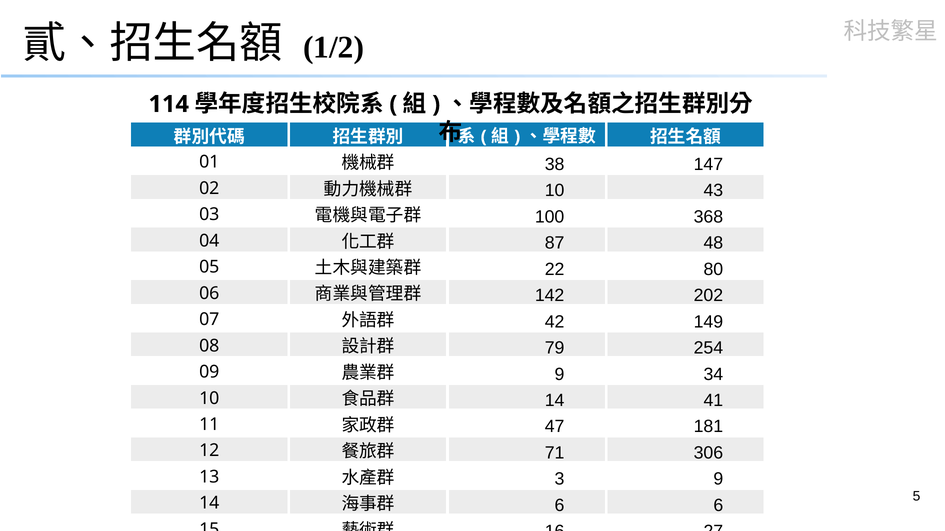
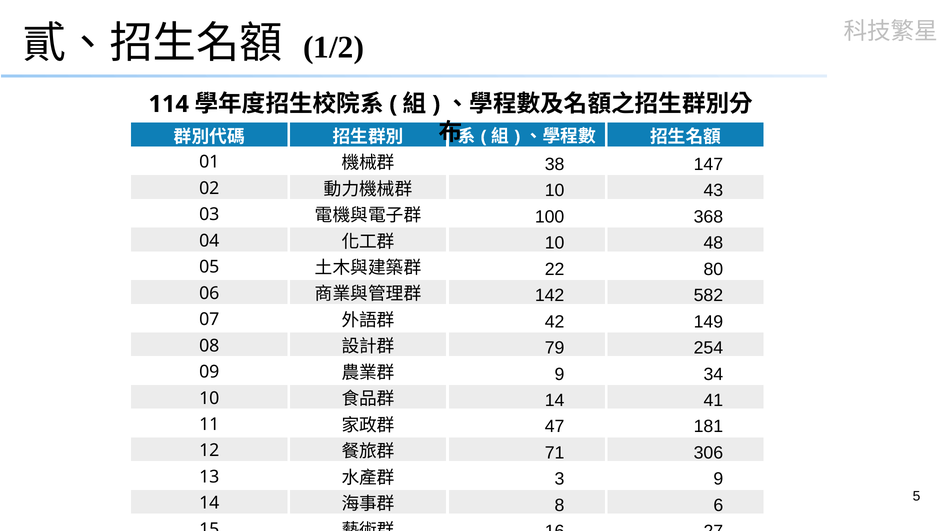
87: 87 -> 10 (555, 243)
202: 202 -> 582 (708, 296)
6: 6 -> 8 (560, 506)
